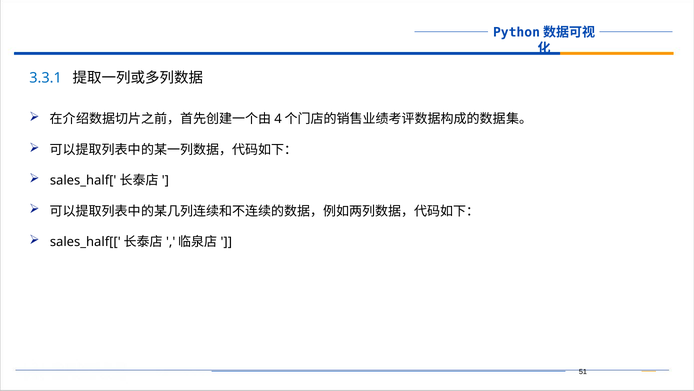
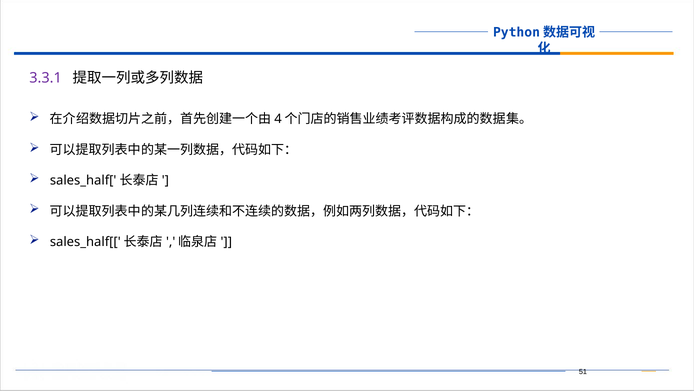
3.3.1 colour: blue -> purple (46, 78)
